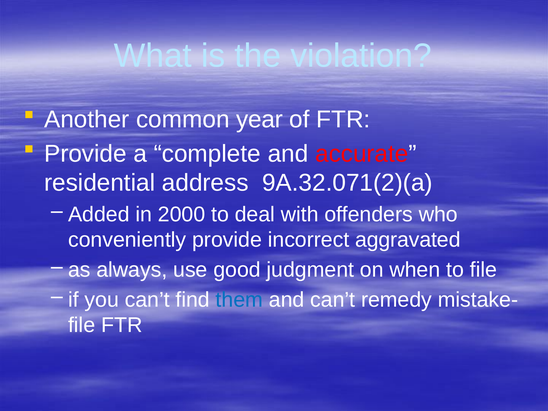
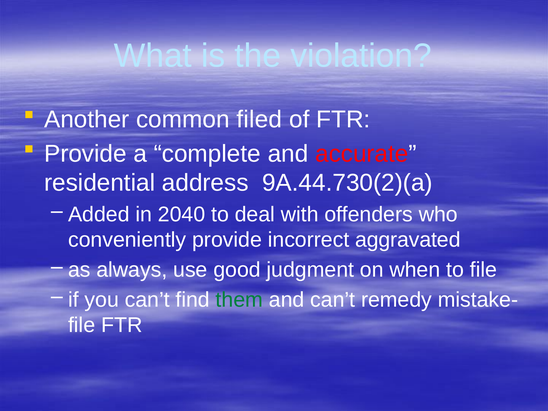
year: year -> filed (259, 120)
9A.32.071(2)(a: 9A.32.071(2)(a -> 9A.44.730(2)(a (347, 183)
2000: 2000 -> 2040 (182, 214)
them colour: blue -> green (239, 300)
